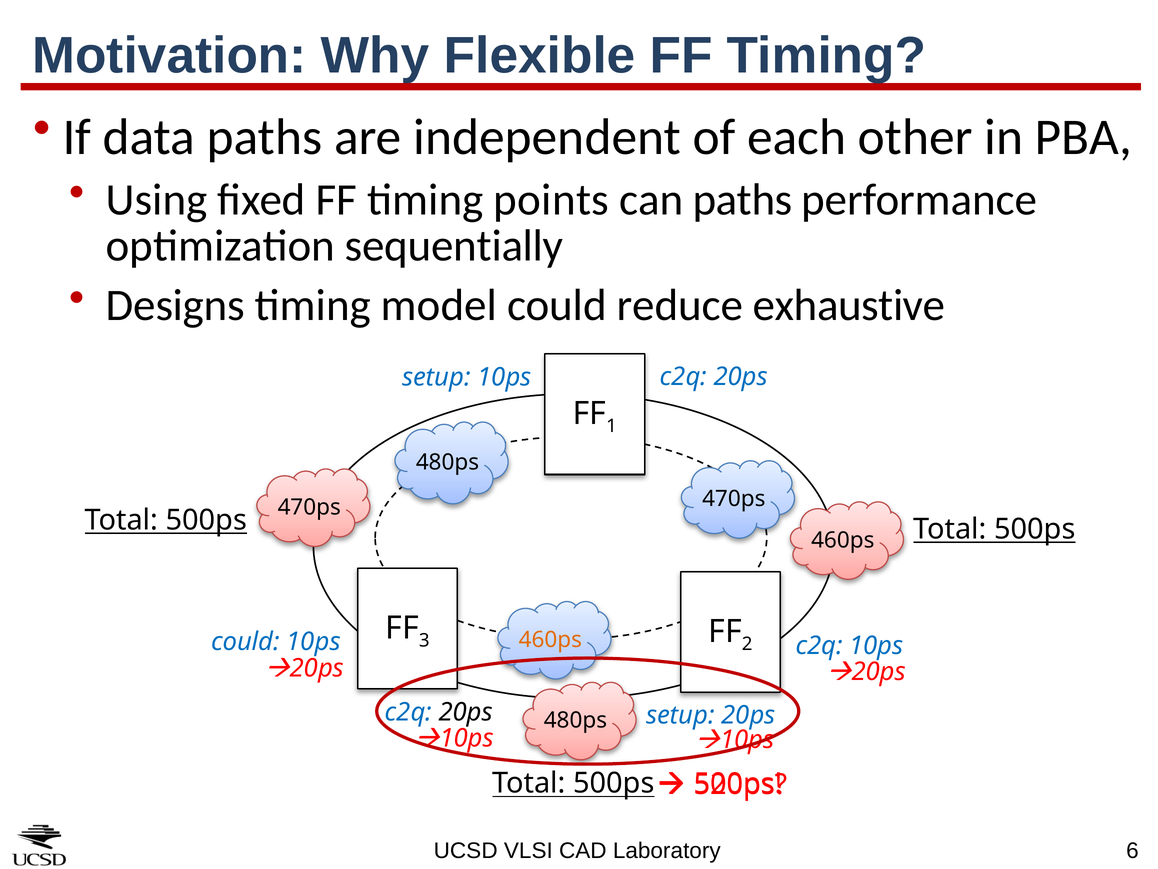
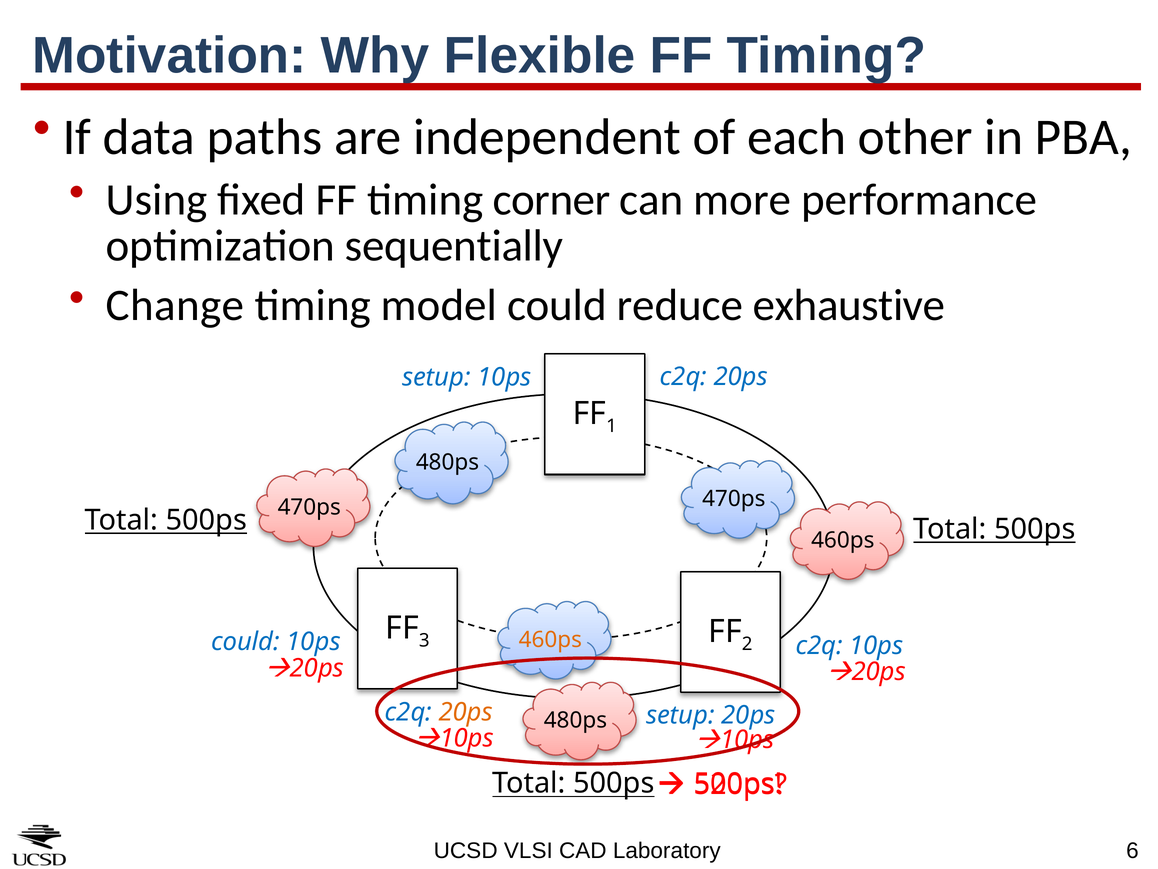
points: points -> corner (552, 200)
can paths: paths -> more (742, 200)
Designs: Designs -> Change (175, 305)
20ps colour: black -> orange (466, 712)
